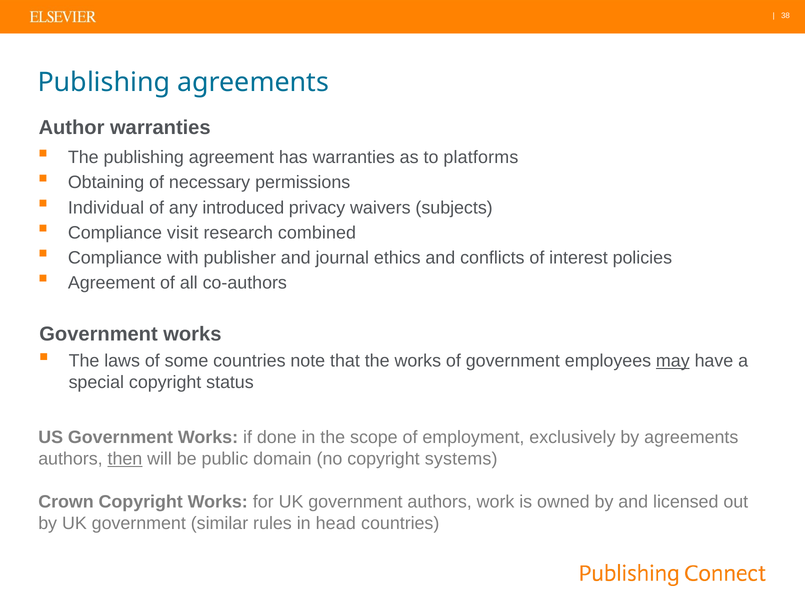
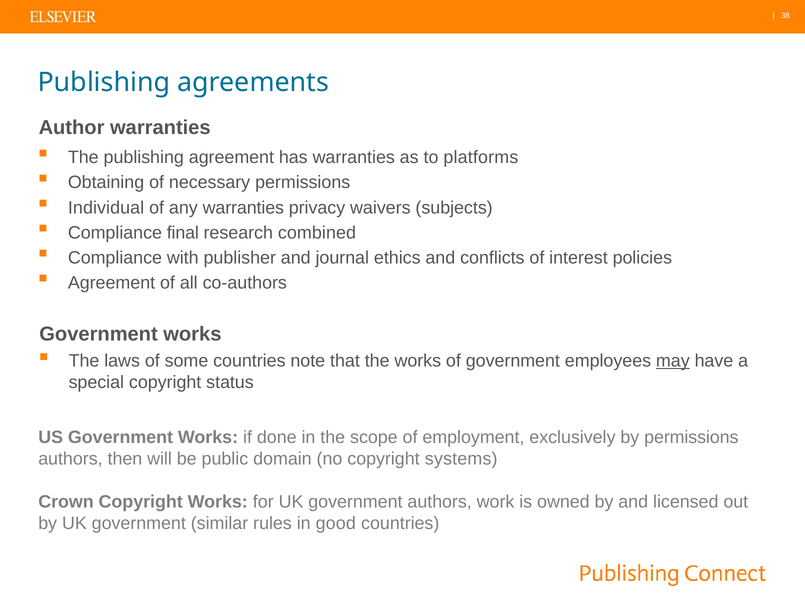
any introduced: introduced -> warranties (243, 208)
visit: visit -> final (183, 233)
by agreements: agreements -> permissions (691, 437)
then underline: present -> none (125, 459)
head: head -> good (336, 523)
